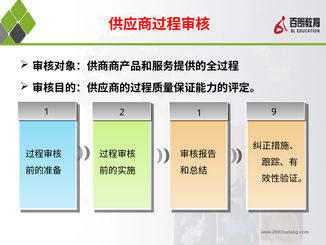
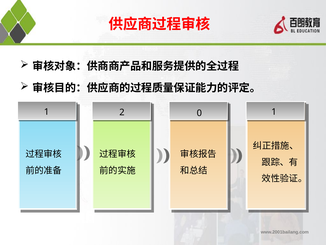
1 1: 1 -> 0 (199, 113)
2 9: 9 -> 1 (274, 112)
